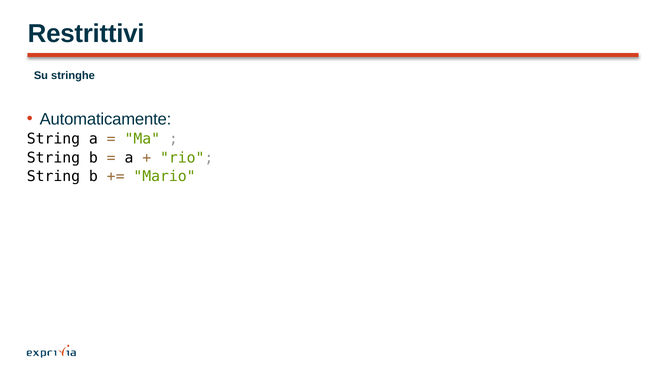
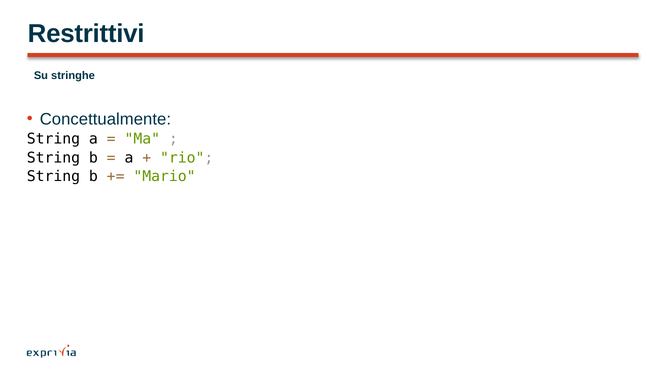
Automaticamente: Automaticamente -> Concettualmente (105, 119)
